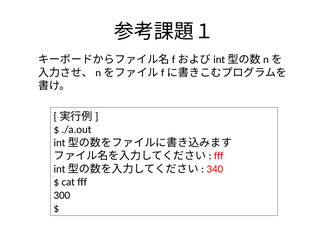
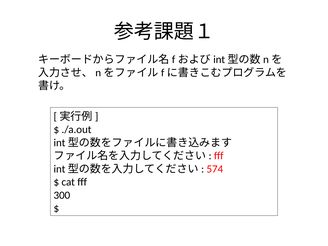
340: 340 -> 574 (215, 169)
